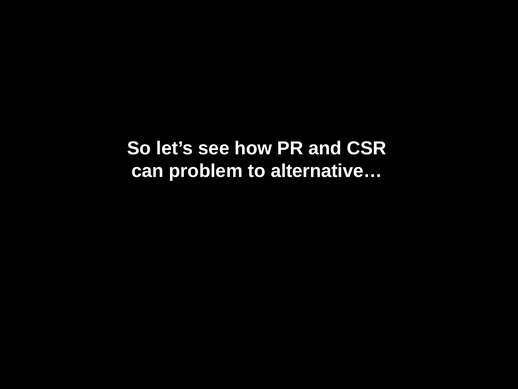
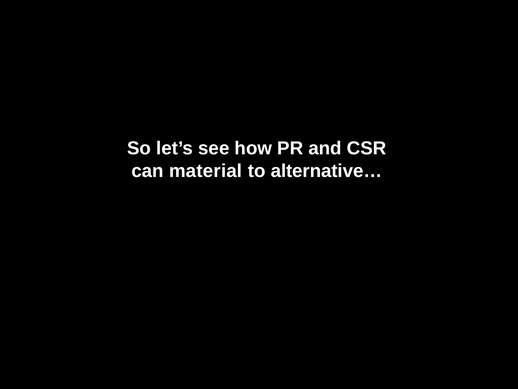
problem: problem -> material (206, 171)
